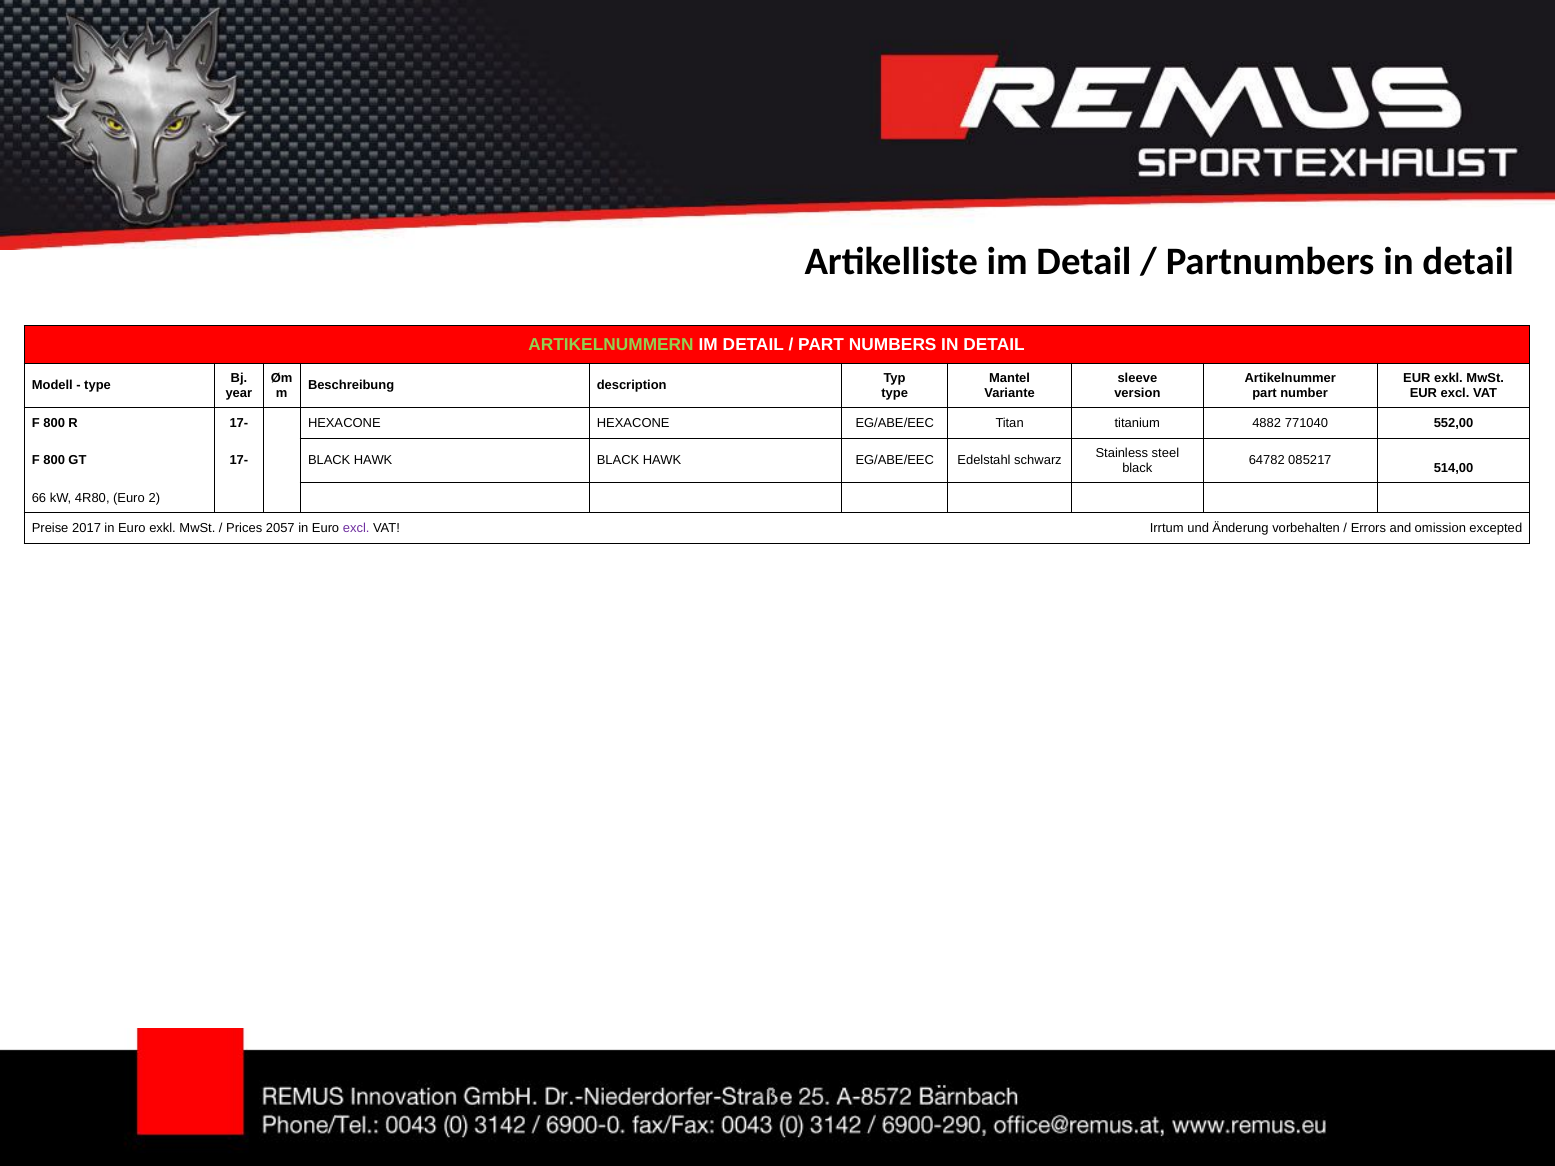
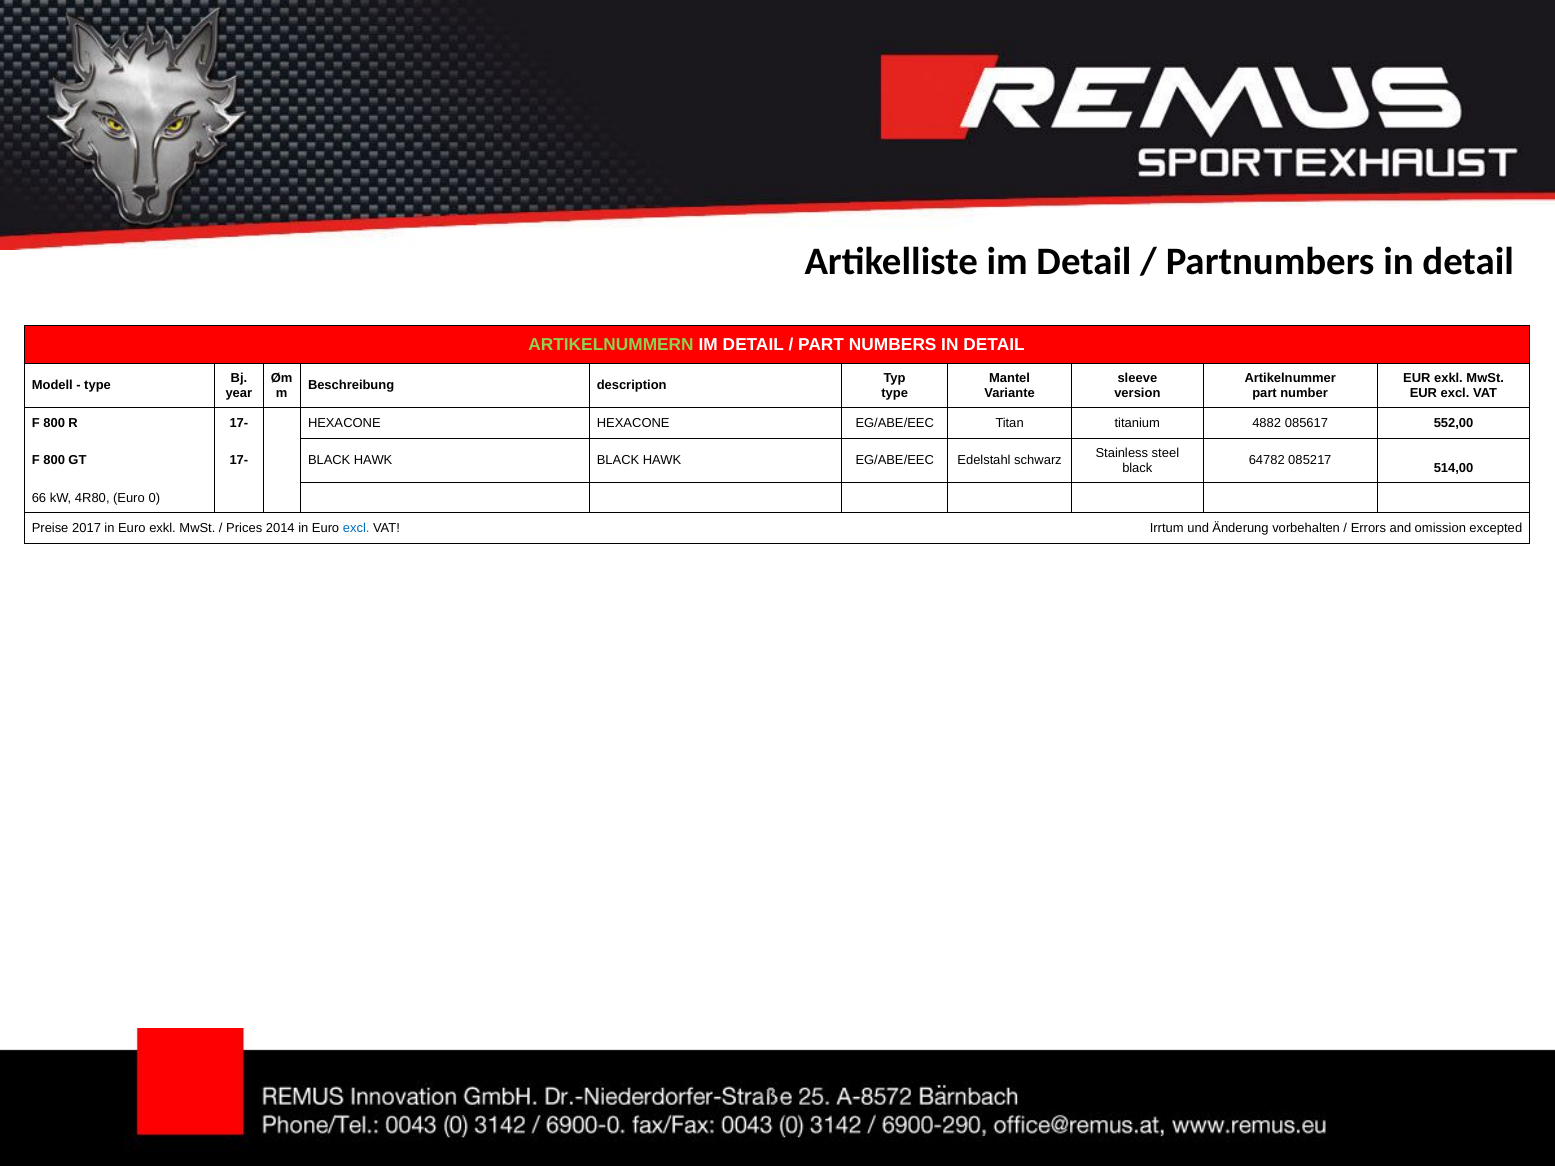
771040: 771040 -> 085617 (1306, 423)
2: 2 -> 0 (154, 498)
2057: 2057 -> 2014 (280, 528)
excl colour: purple -> blue (356, 528)
